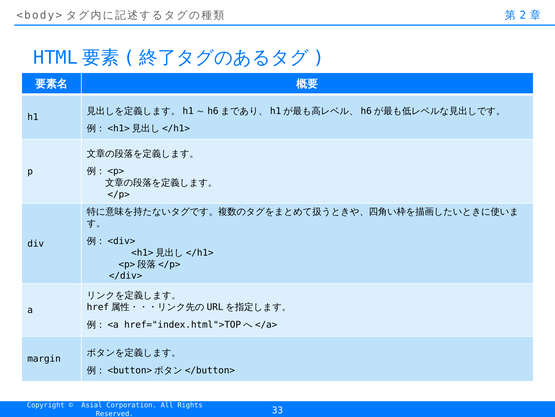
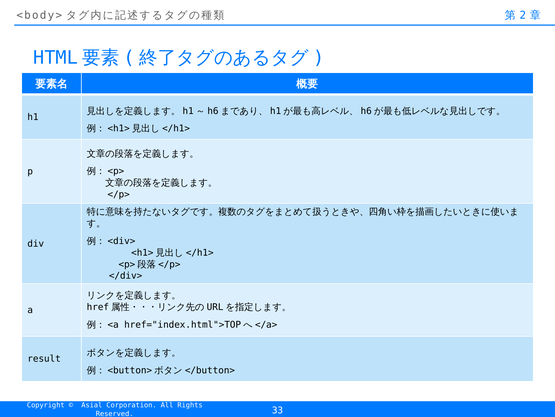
margin: margin -> result (44, 358)
